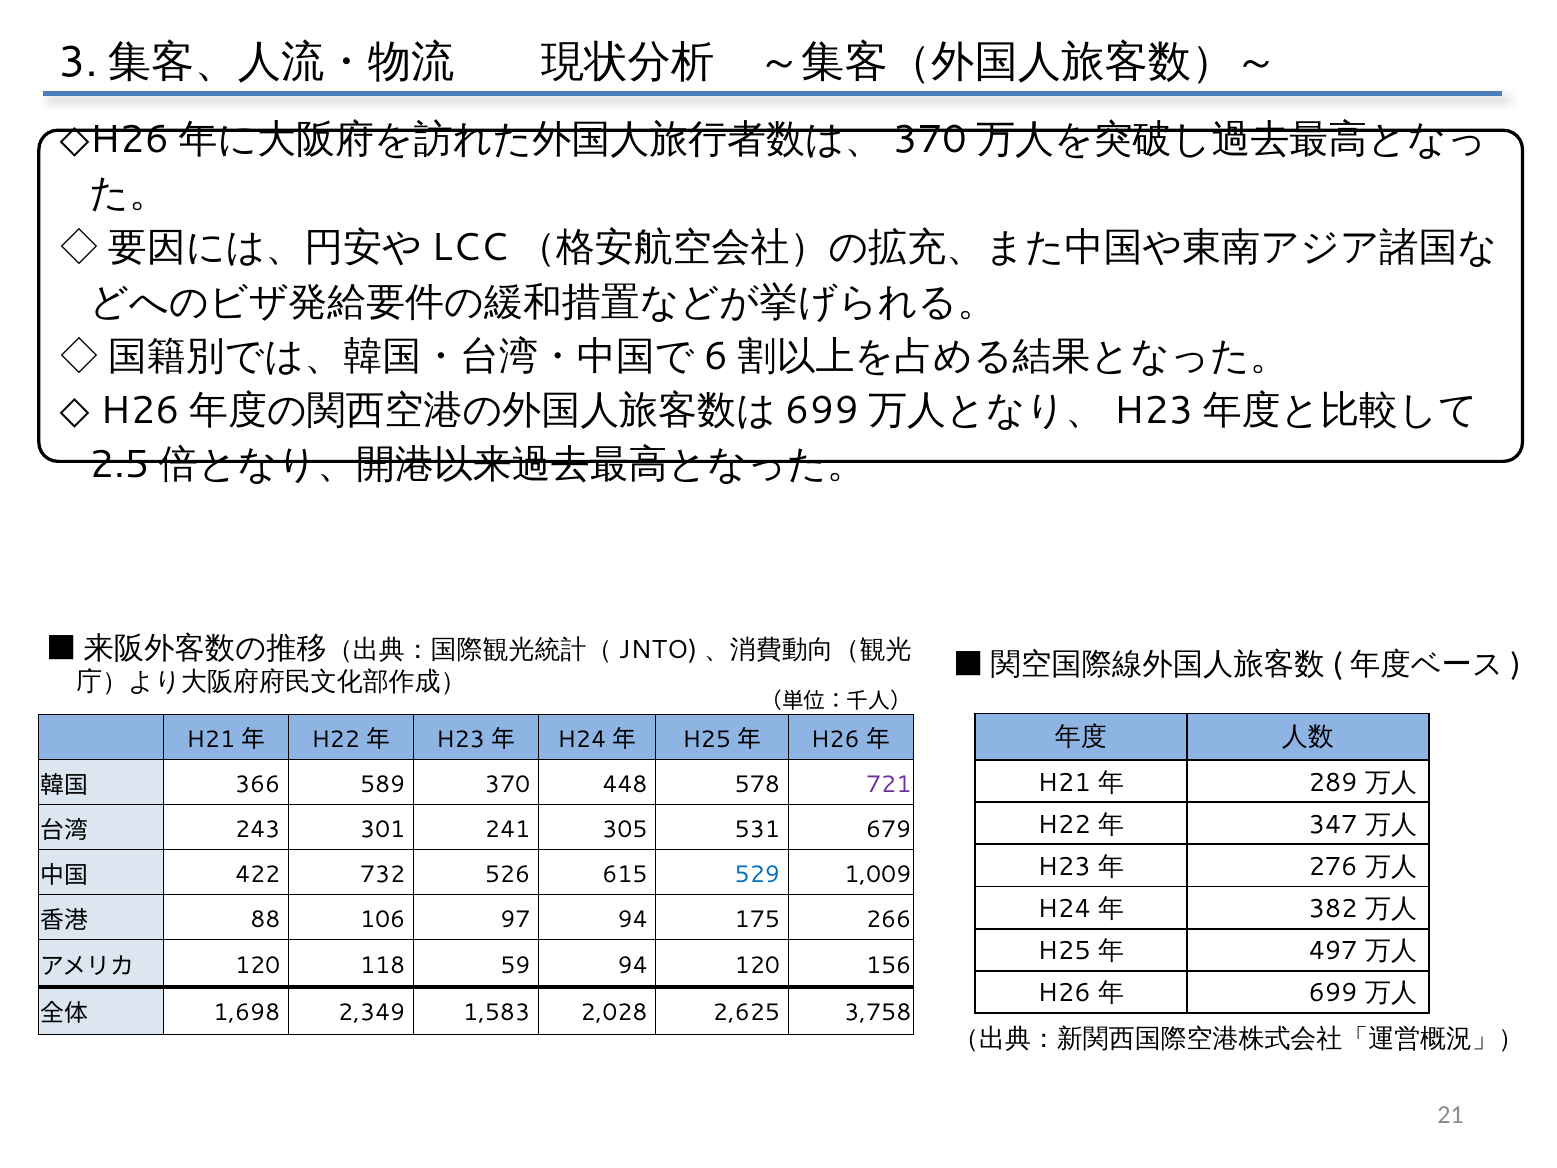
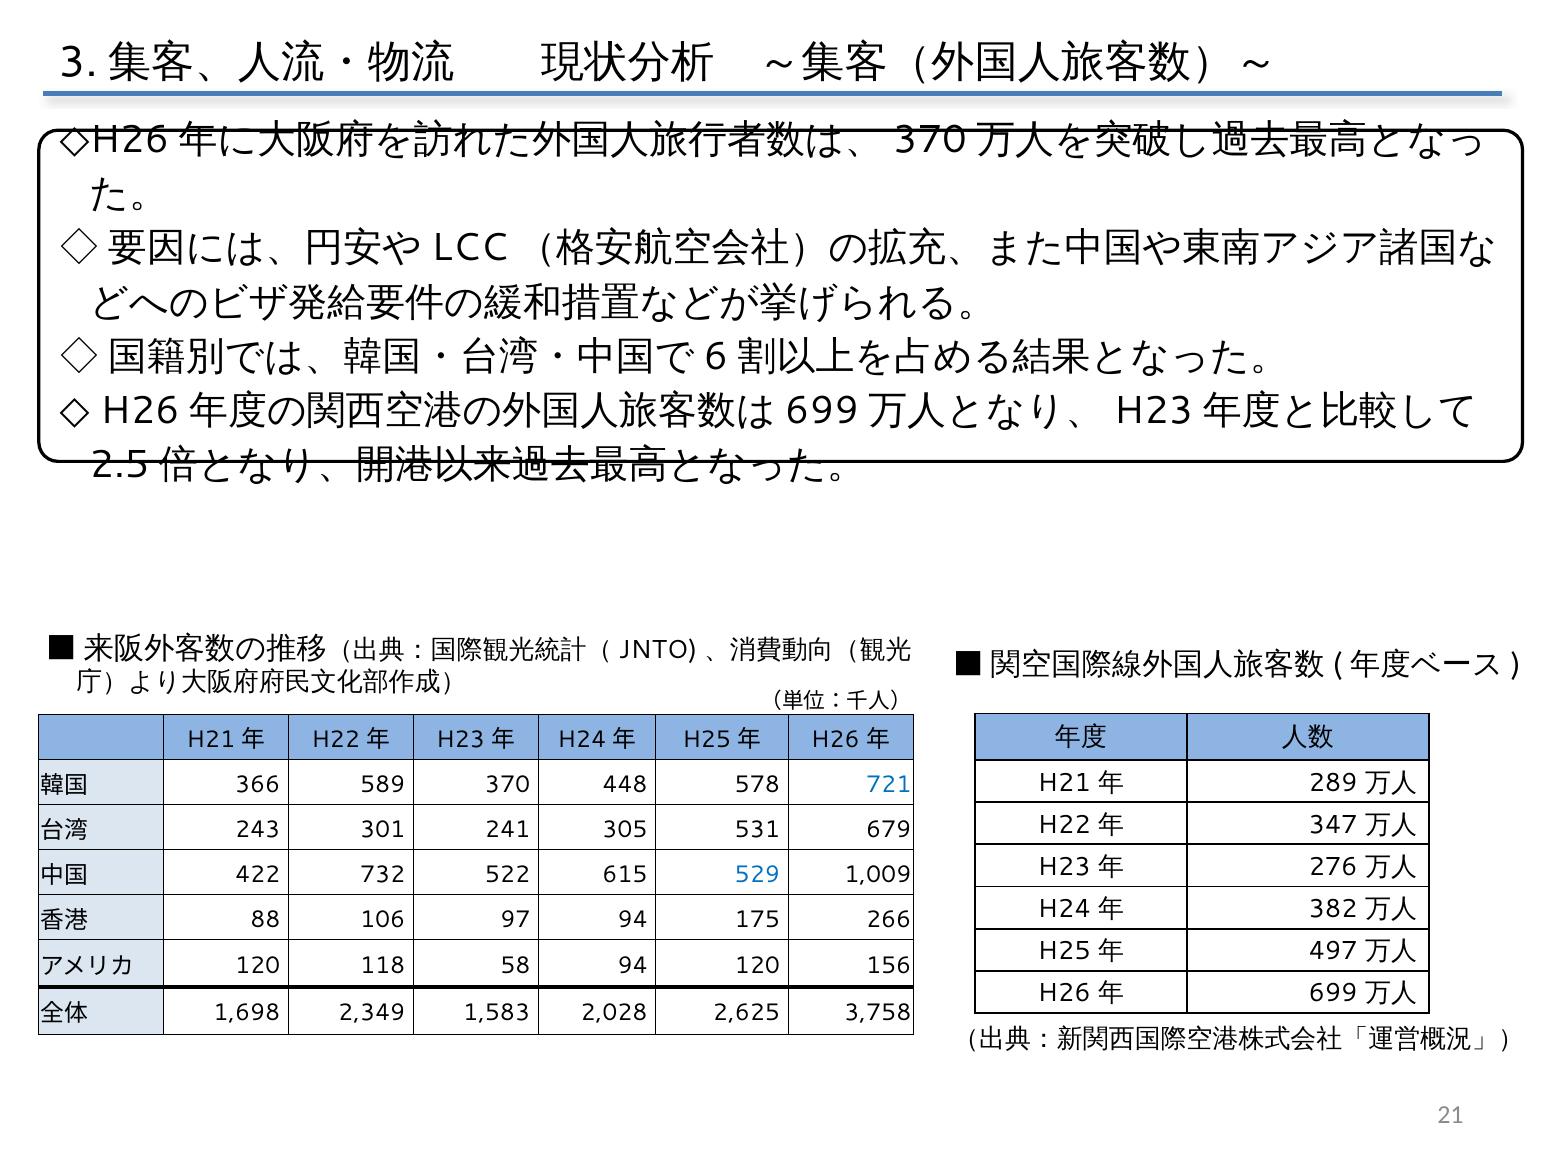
721 colour: purple -> blue (889, 784)
526: 526 -> 522 (508, 874)
59: 59 -> 58 (515, 965)
